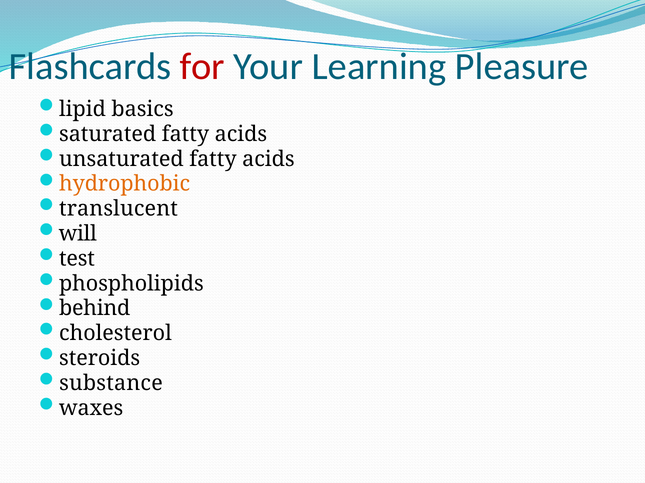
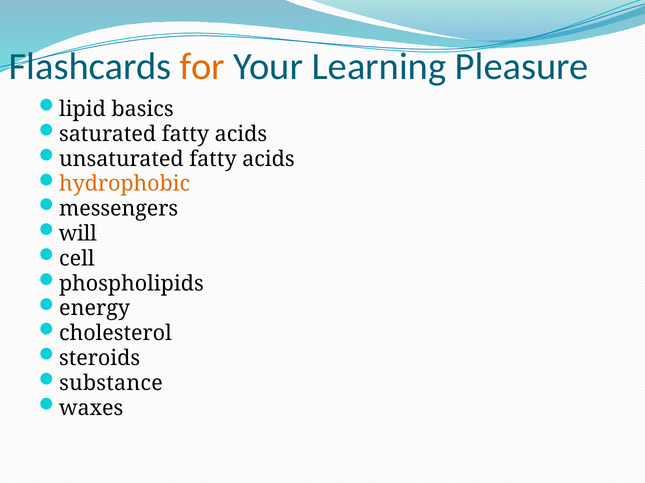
for colour: red -> orange (202, 67)
translucent: translucent -> messengers (119, 209)
test: test -> cell (77, 259)
behind: behind -> energy (95, 309)
